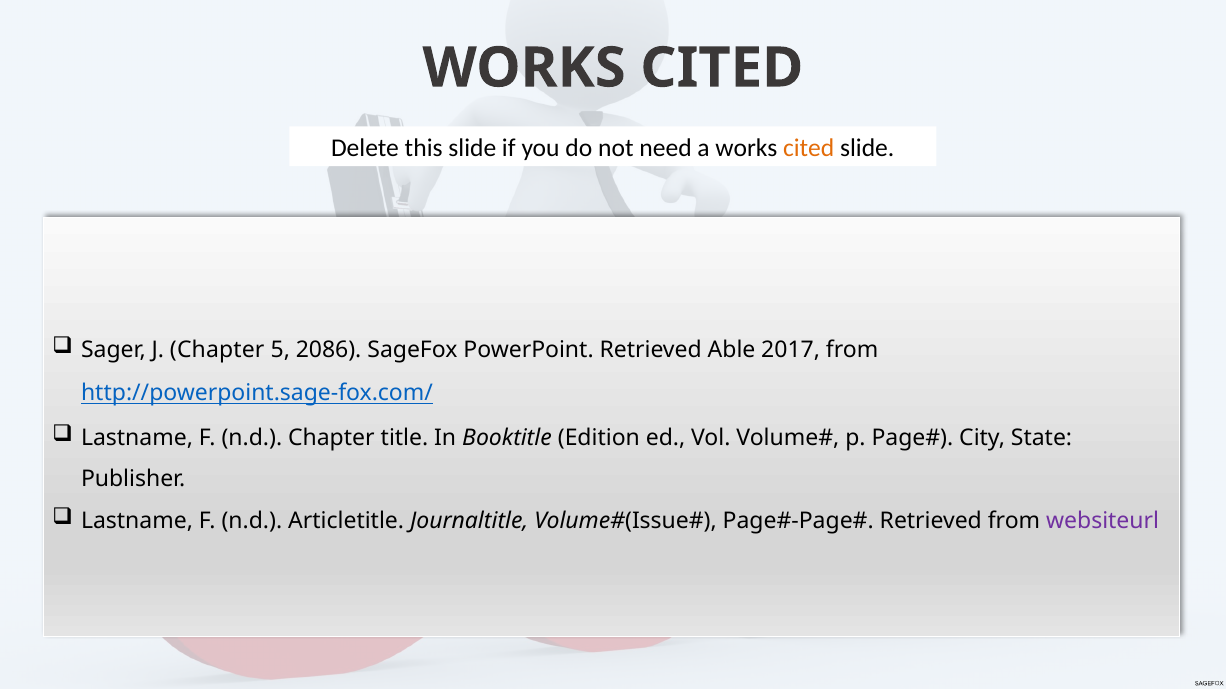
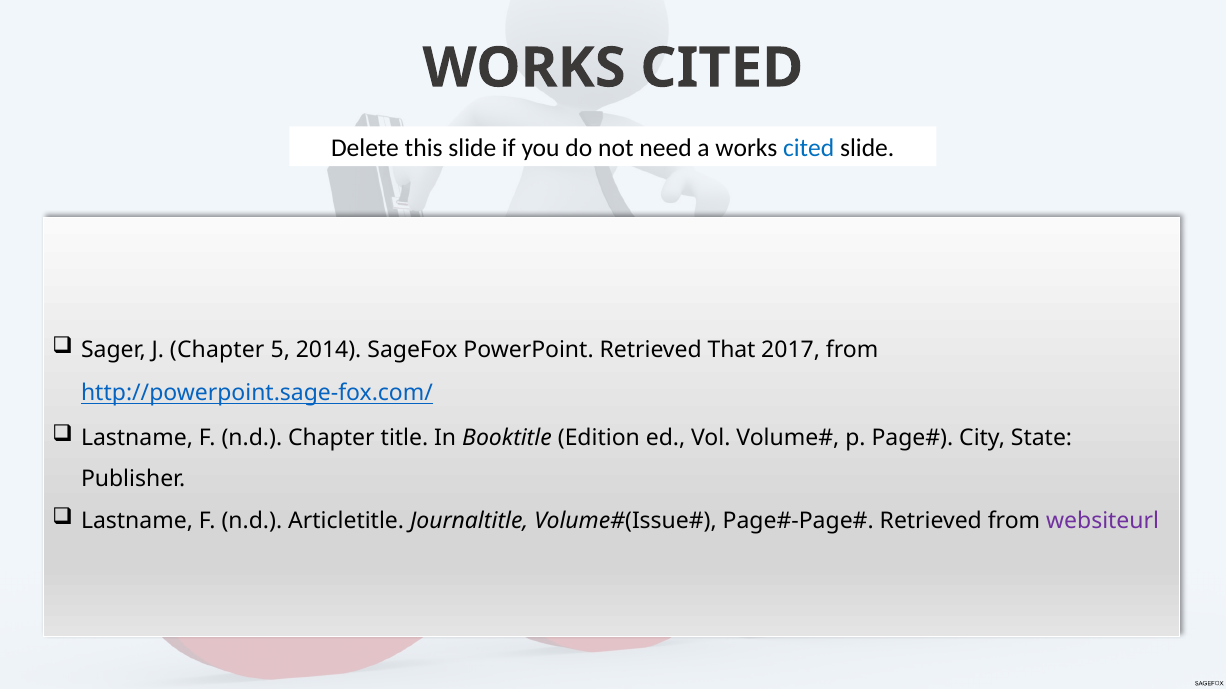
cited colour: orange -> blue (809, 148)
2086: 2086 -> 2014 (329, 350)
Able: Able -> That (732, 350)
